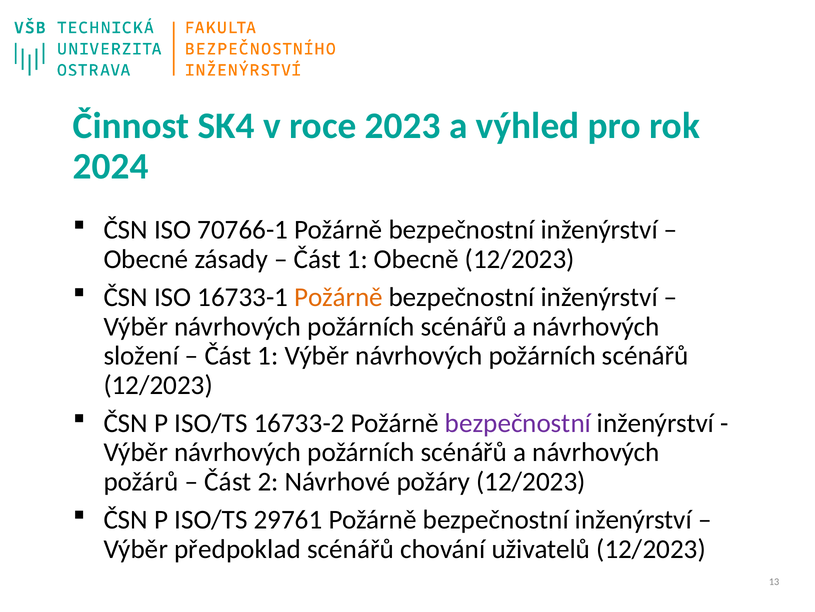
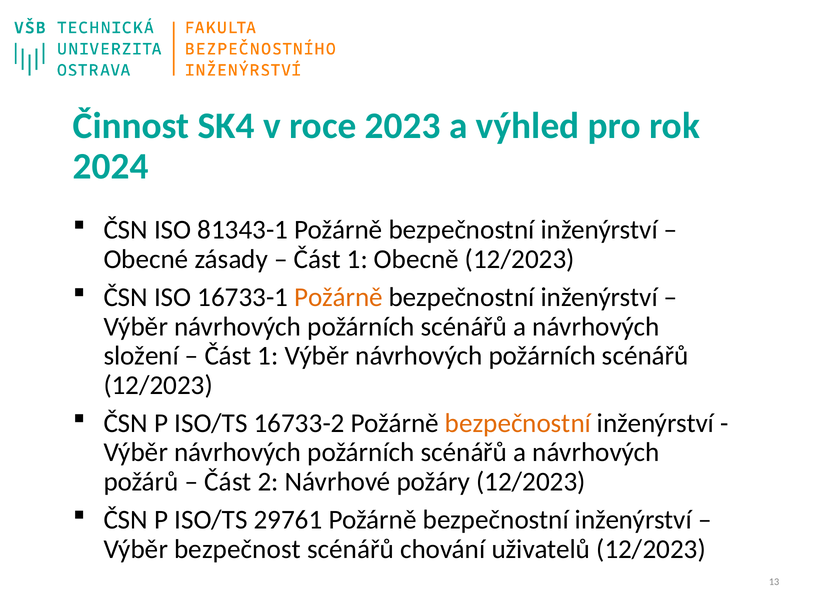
70766-1: 70766-1 -> 81343-1 (243, 230)
bezpečnostní colour: purple -> orange (518, 423)
předpoklad: předpoklad -> bezpečnost (238, 548)
